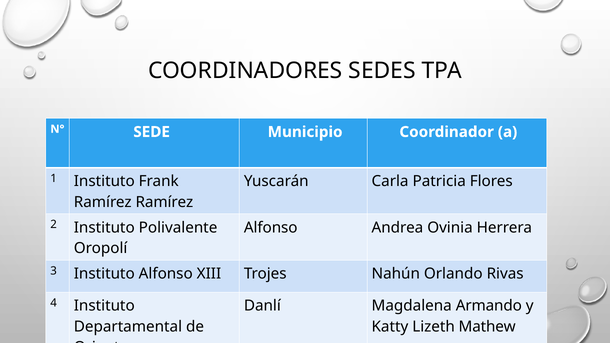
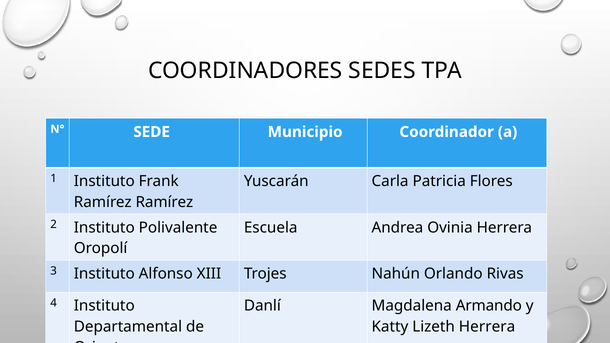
Alfonso: Alfonso -> Escuela (271, 228)
Lizeth Mathew: Mathew -> Herrera (487, 327)
